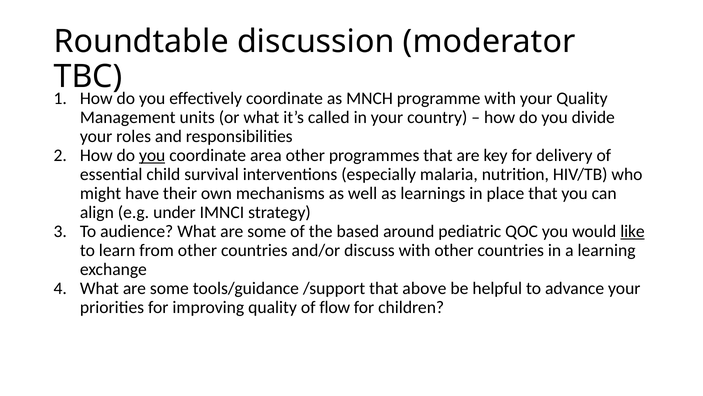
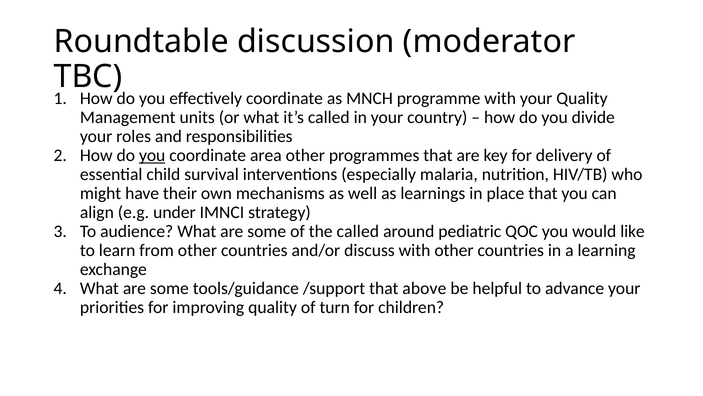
the based: based -> called (358, 231)
like underline: present -> none (632, 231)
flow: flow -> turn (335, 307)
